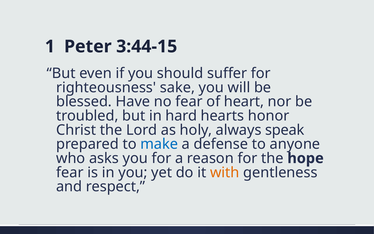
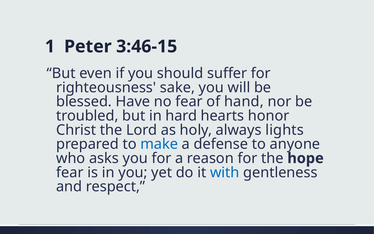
3:44-15: 3:44-15 -> 3:46-15 (147, 46)
heart: heart -> hand (244, 102)
speak: speak -> lights (285, 130)
with colour: orange -> blue (225, 172)
